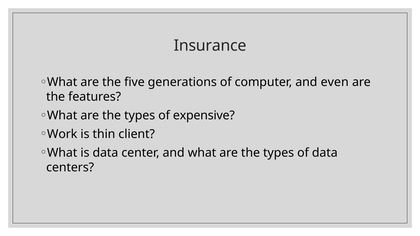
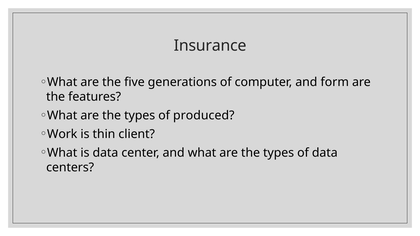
even: even -> form (335, 82)
expensive: expensive -> produced (204, 116)
